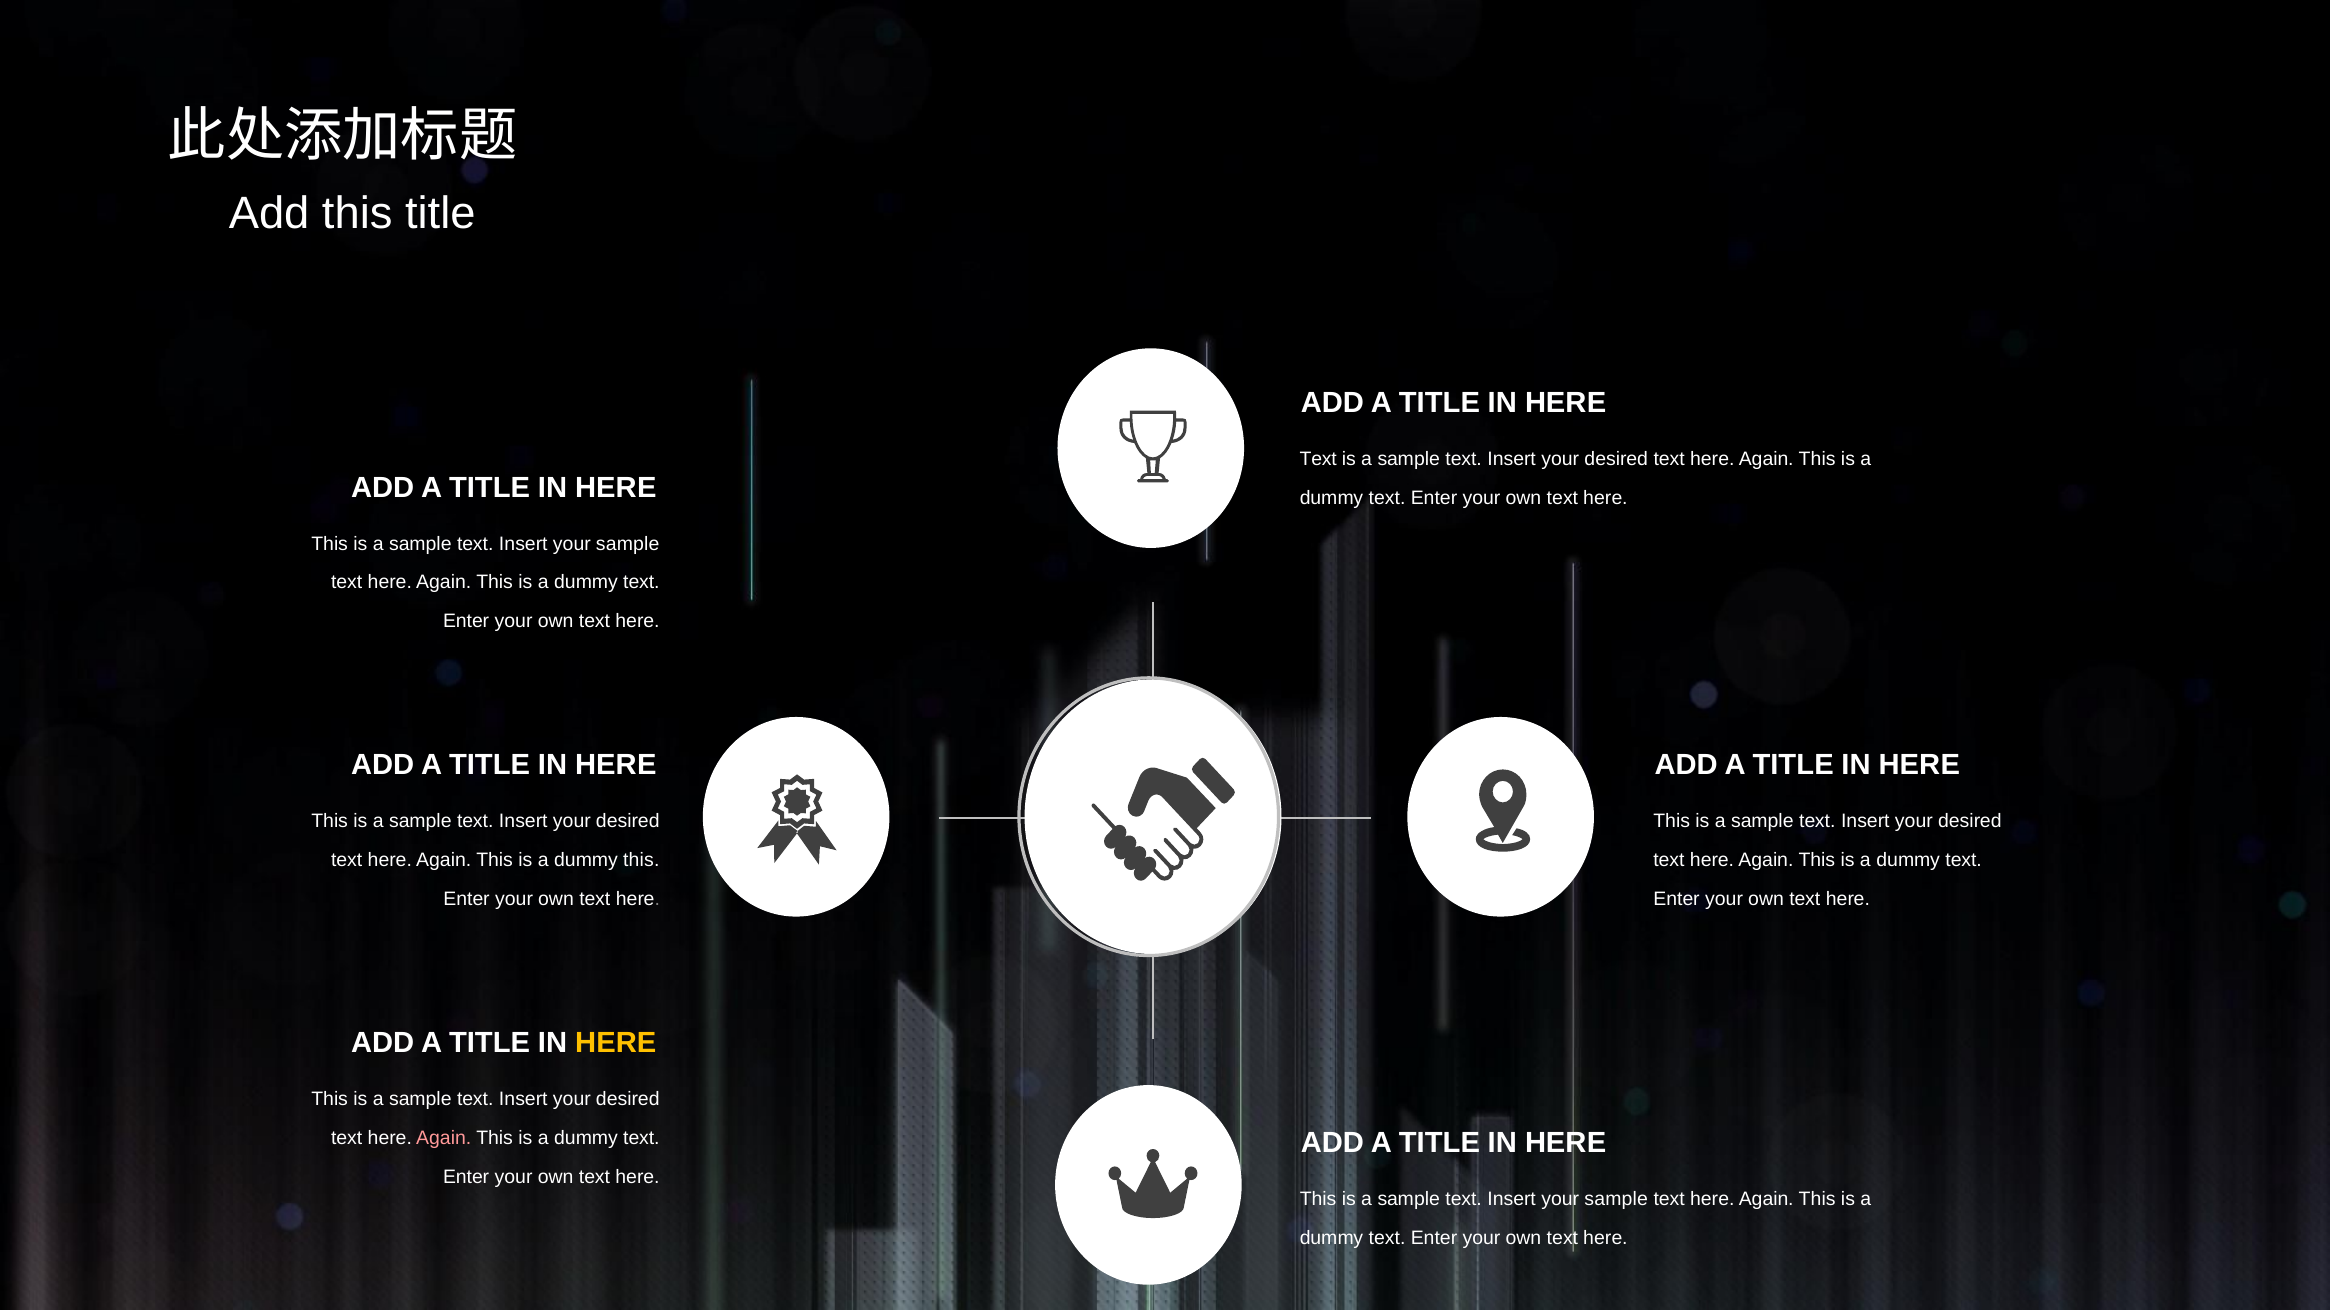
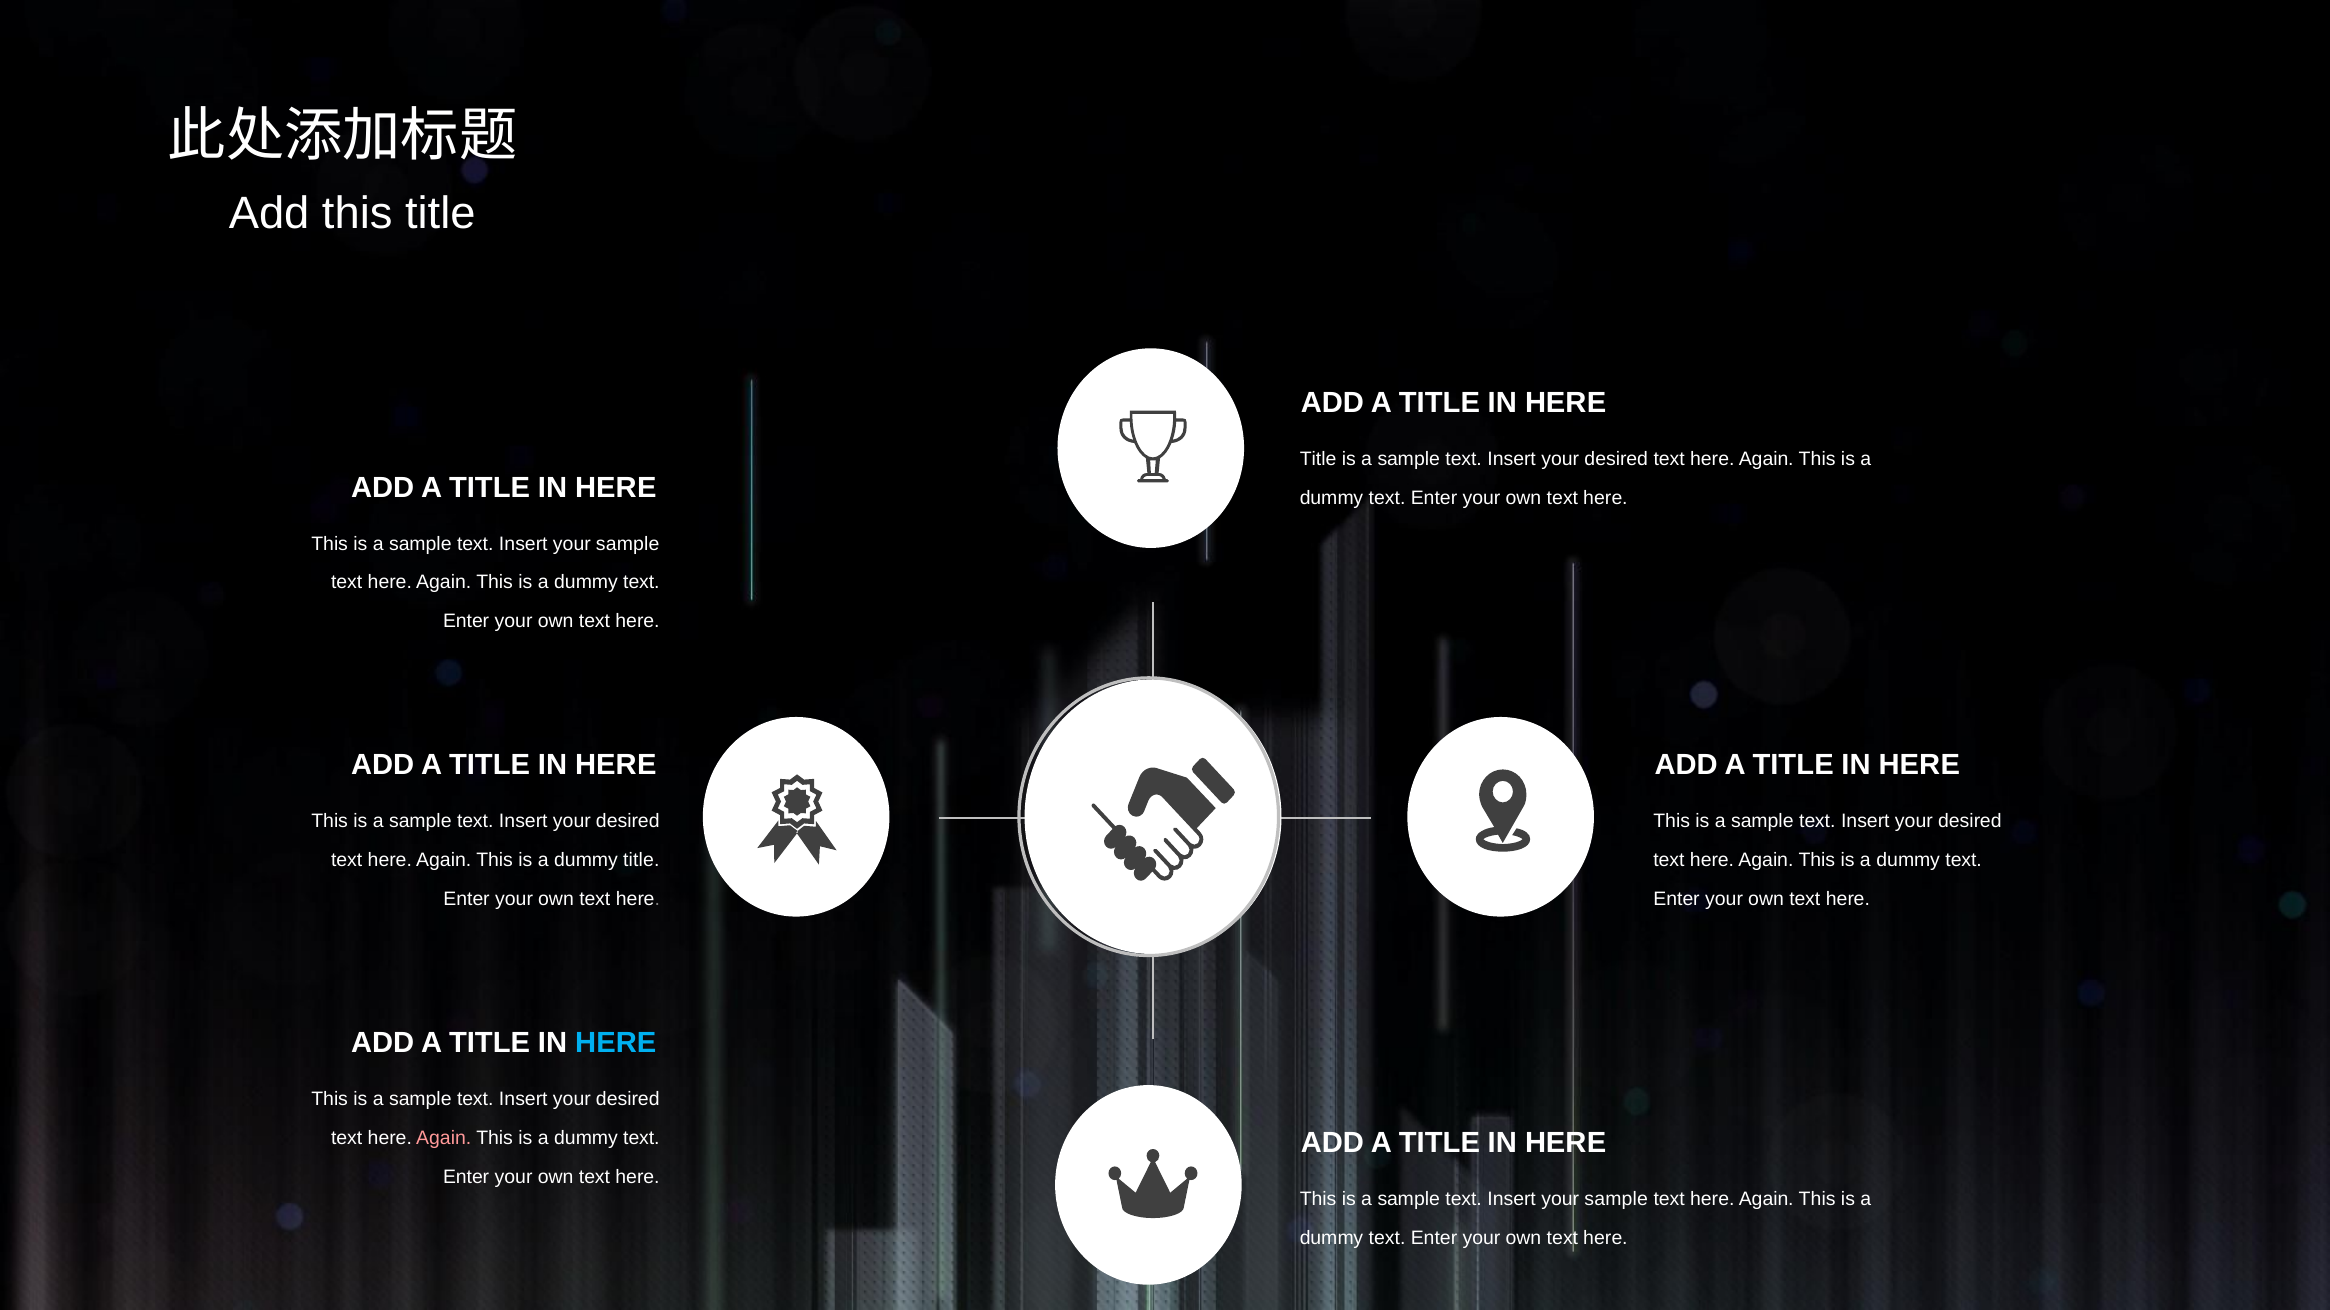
Text: Text -> Title (1318, 459)
dummy this: this -> title (641, 861)
HERE colour: yellow -> light blue (616, 1044)
